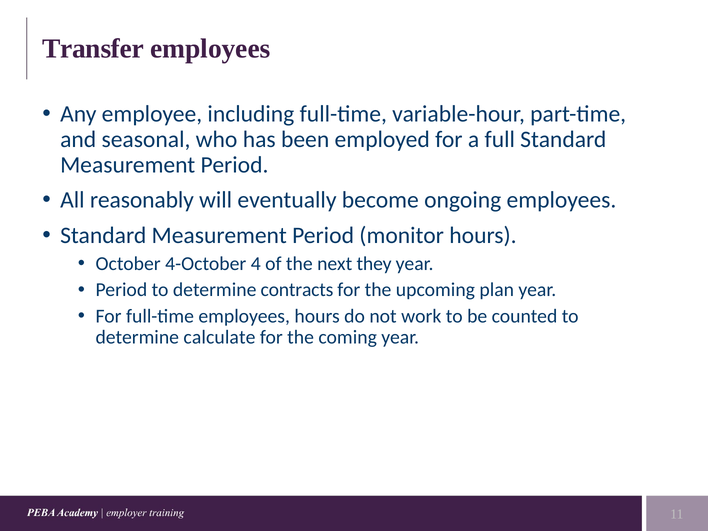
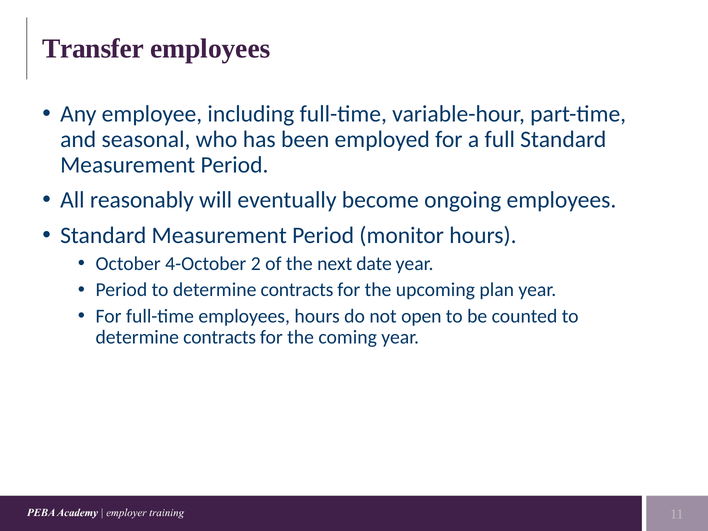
4: 4 -> 2 (256, 264)
they: they -> date (374, 264)
work: work -> open (421, 316)
calculate: calculate -> contracts (220, 337)
